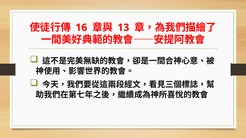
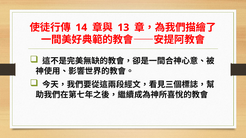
16: 16 -> 14 (81, 28)
